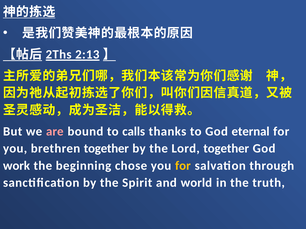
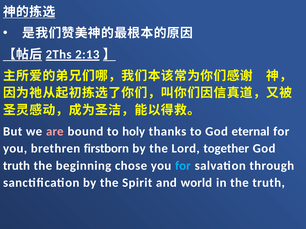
calls: calls -> holy (134, 132)
brethren together: together -> firstborn (106, 149)
work: work -> truth (16, 166)
for colour: yellow -> light blue (183, 166)
